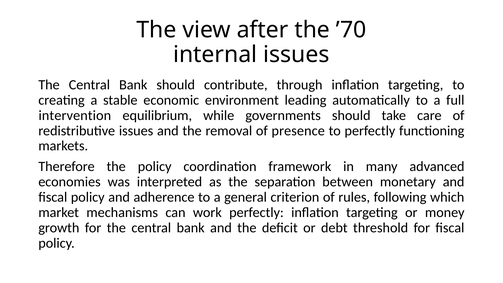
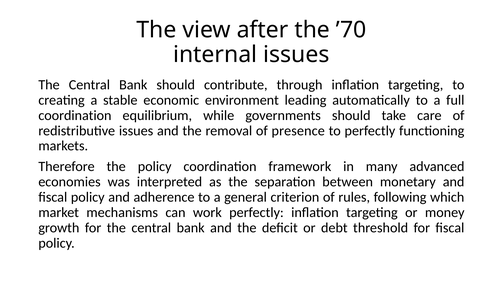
intervention: intervention -> coordination (75, 115)
